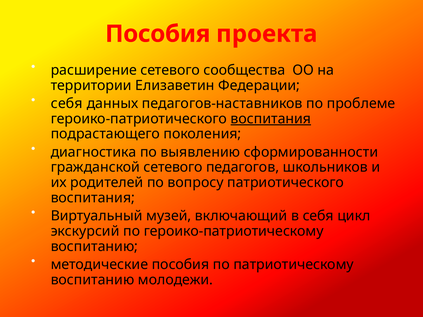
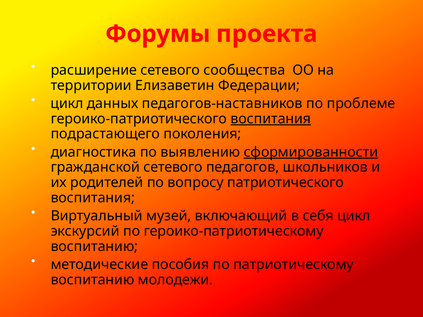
Пособия: Пособия -> Форумы (158, 34)
себя: себя -> цикл (67, 104)
сформированности underline: none -> present (311, 152)
